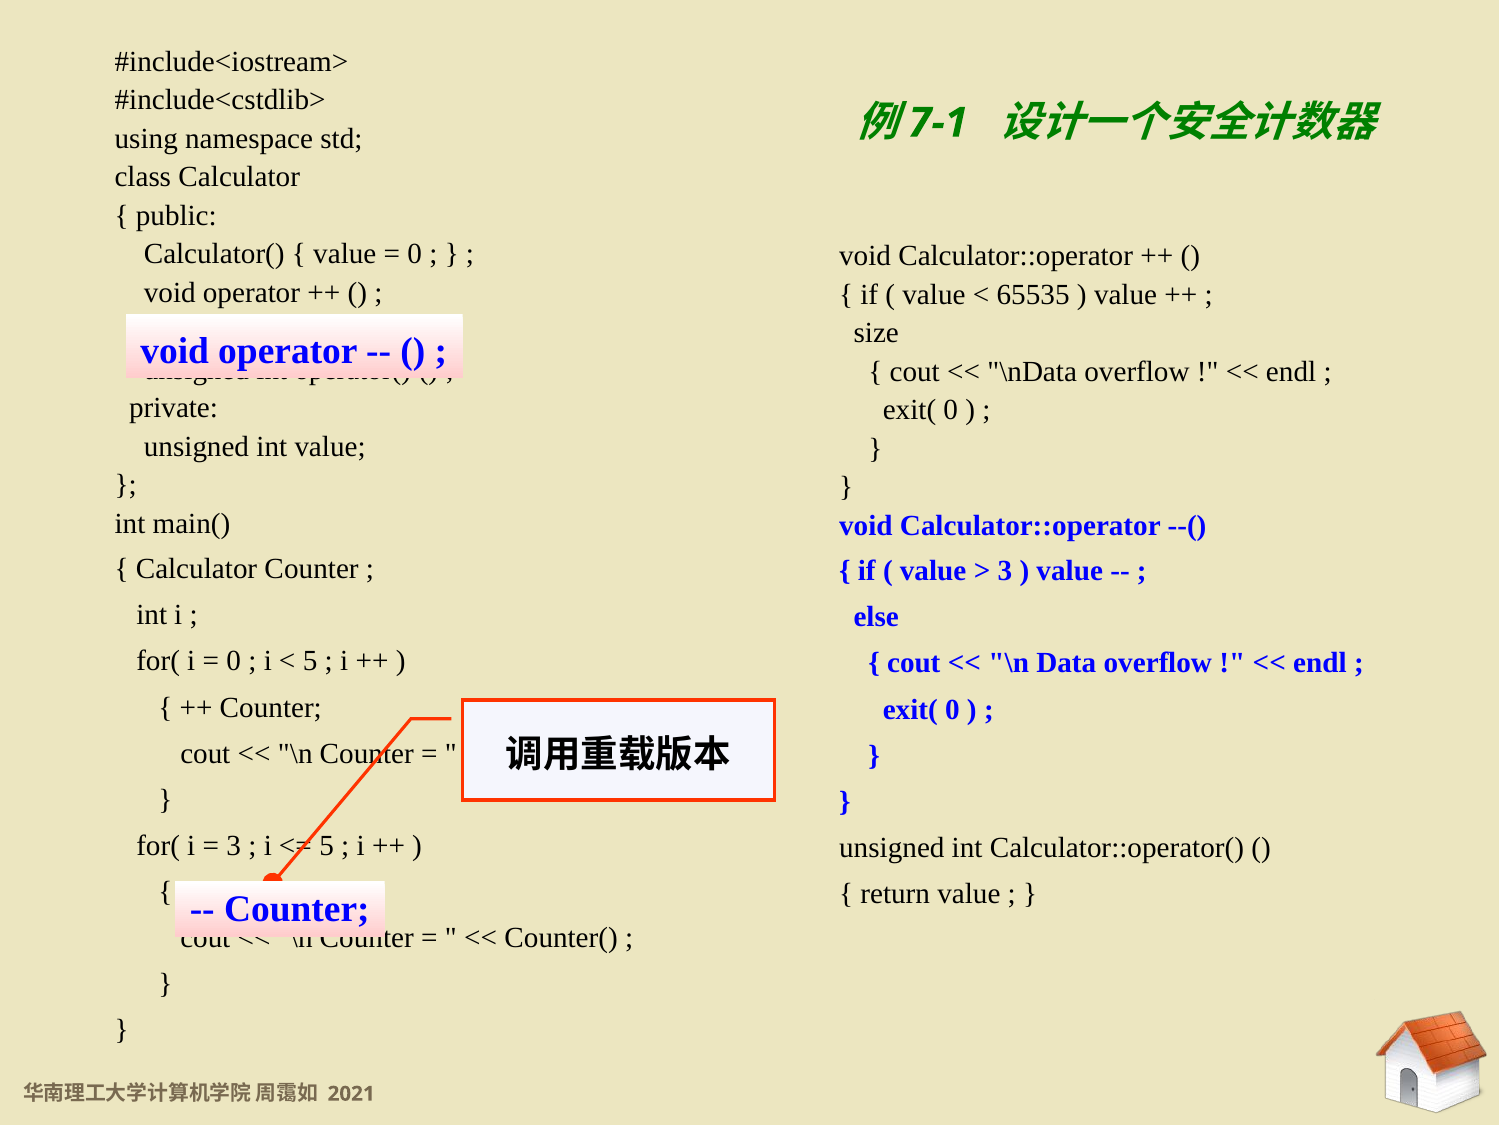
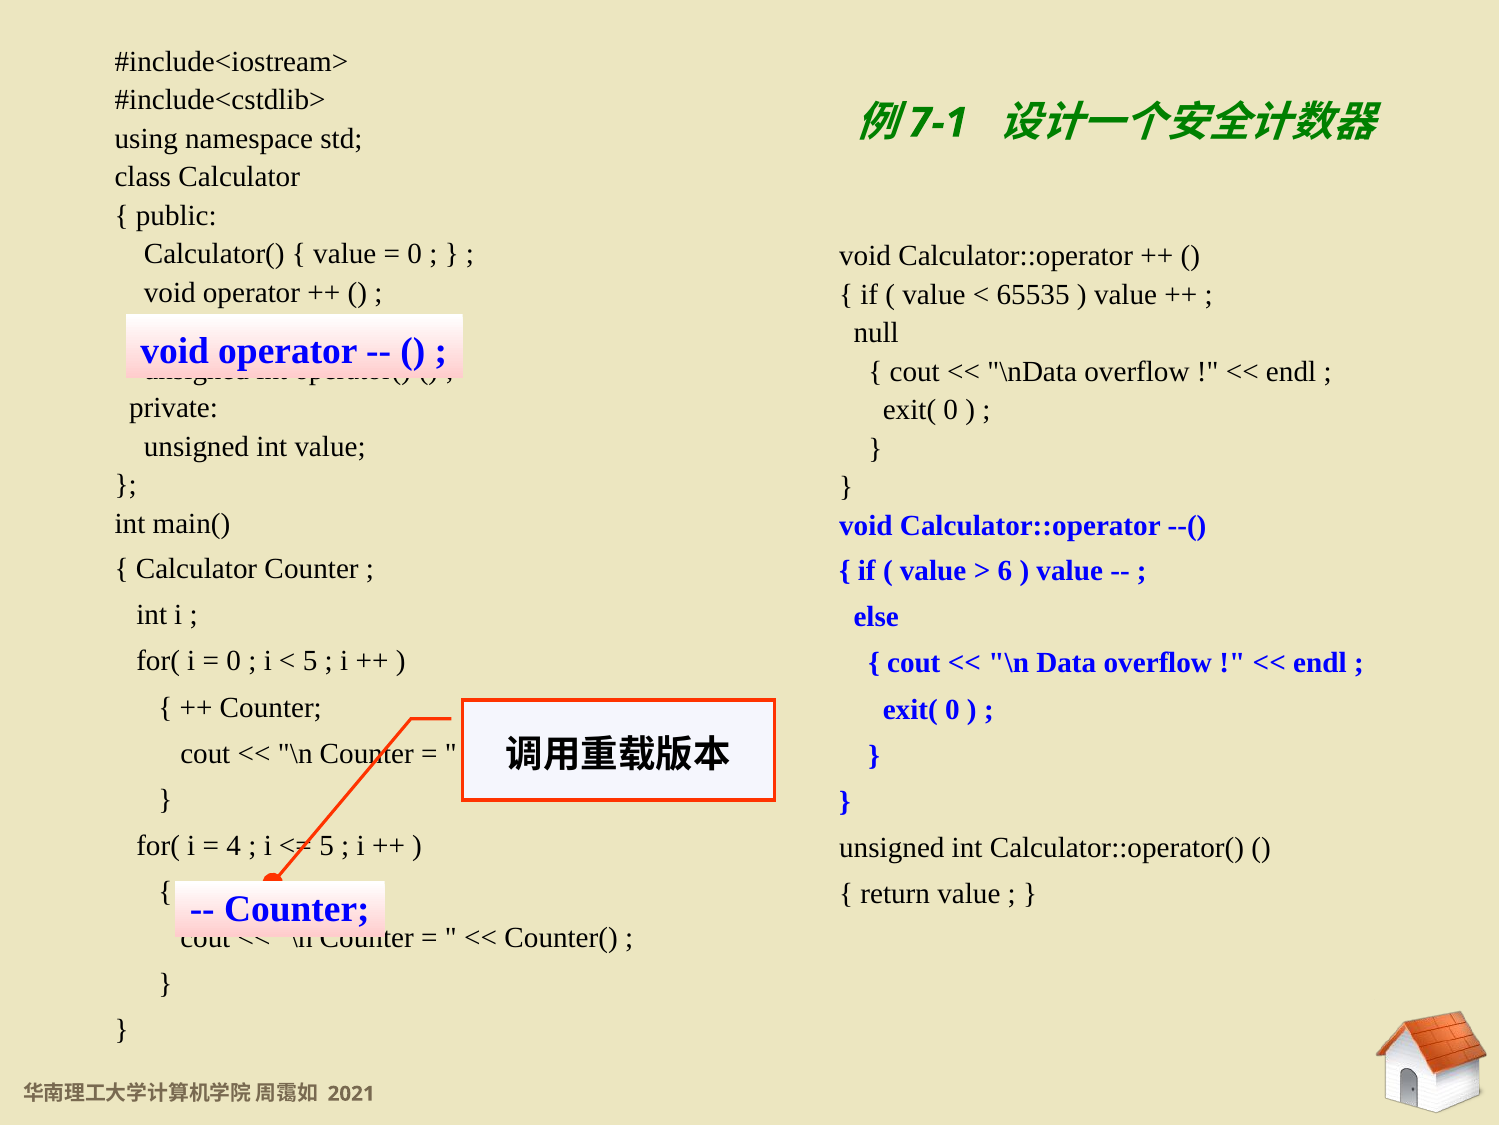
size: size -> null (876, 333)
3: 3 -> 6 (1005, 571)
3: 3 -> 4 (234, 845)
